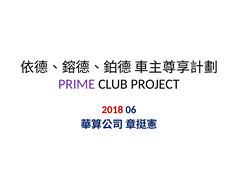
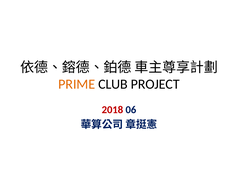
PRIME colour: purple -> orange (77, 84)
